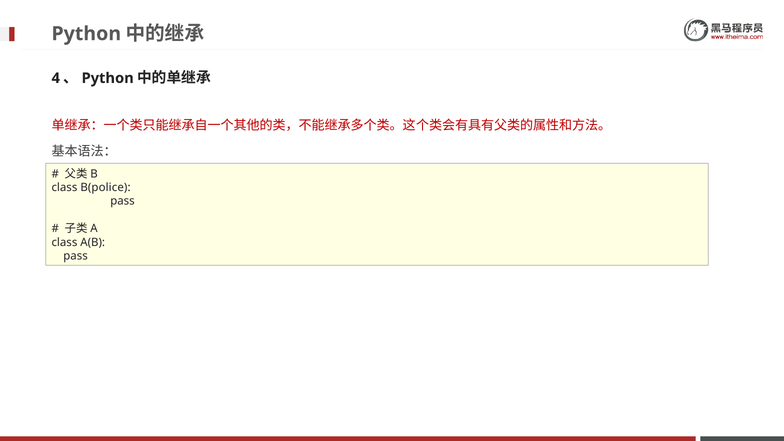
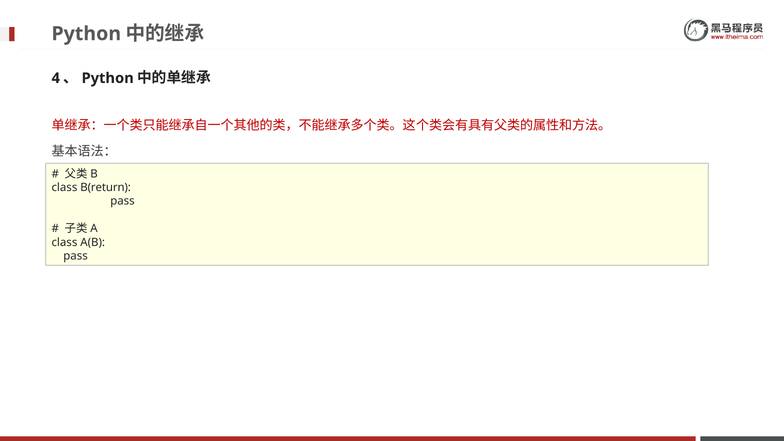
B(police: B(police -> B(return (106, 187)
